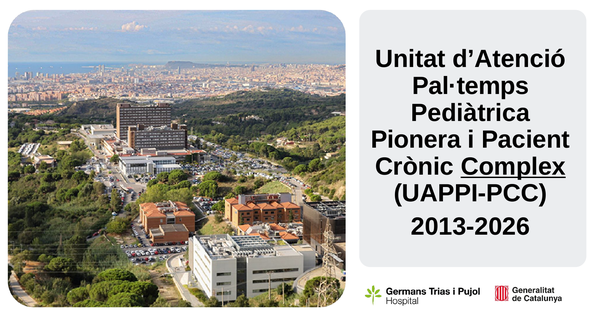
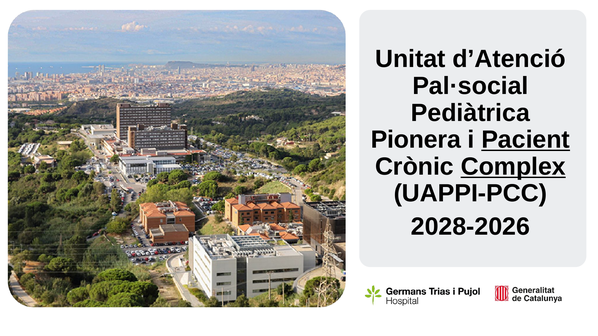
Pal·temps: Pal·temps -> Pal·social (470, 86)
Pacient underline: none -> present (526, 140)
2013-2026: 2013-2026 -> 2028-2026 (470, 227)
